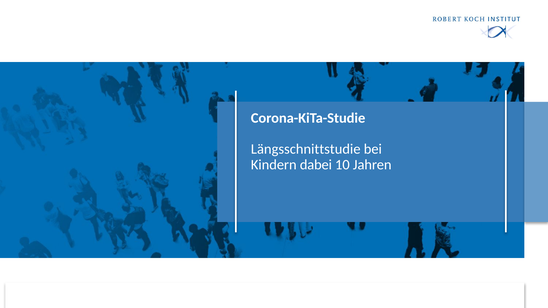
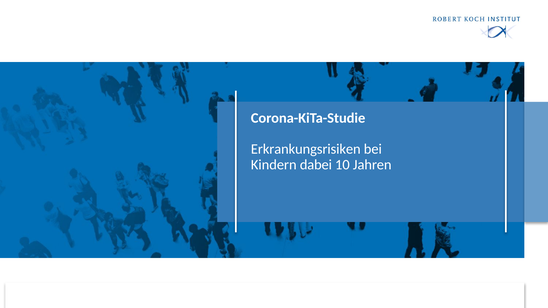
Längsschnittstudie: Längsschnittstudie -> Erkrankungsrisiken (306, 149)
